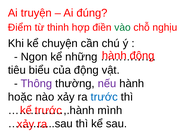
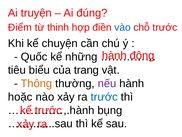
vào colour: green -> blue (123, 27)
chỗ nghịu: nghịu -> trước (165, 27)
Ngon: Ngon -> Quốc (34, 57)
của động: động -> trang (86, 70)
Thông colour: purple -> orange (36, 83)
mình: mình -> bụng (110, 110)
